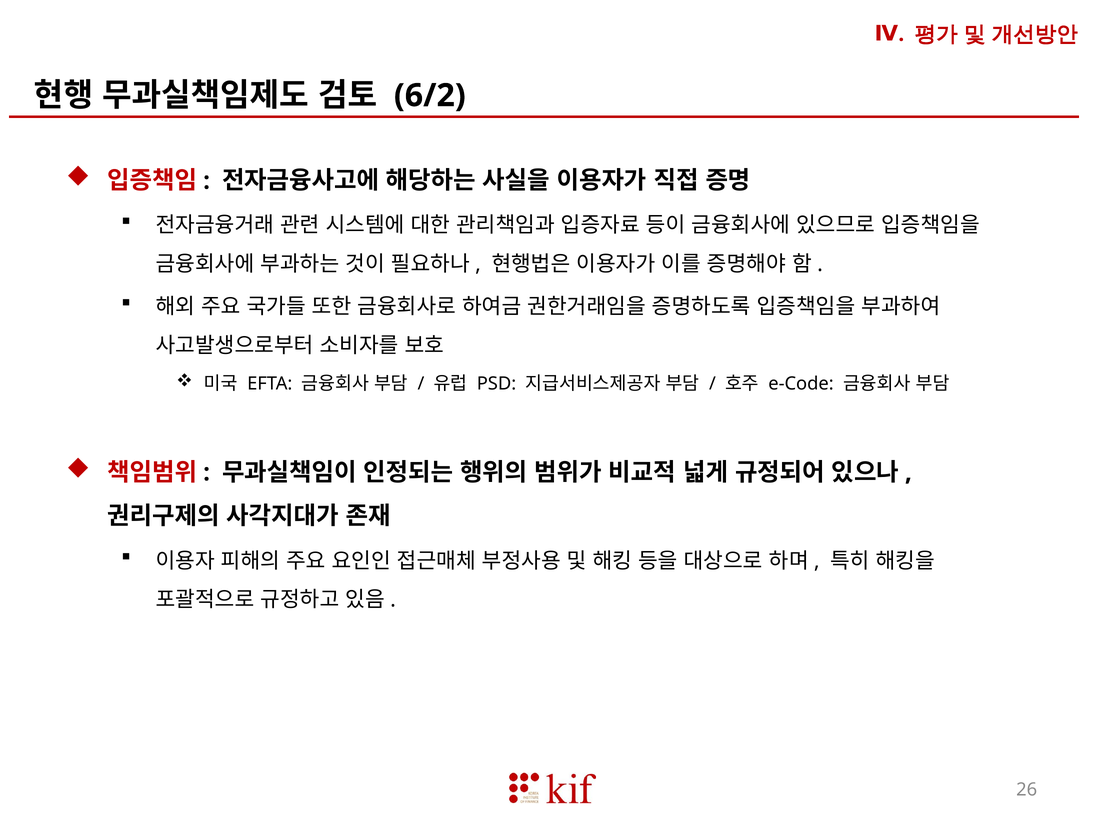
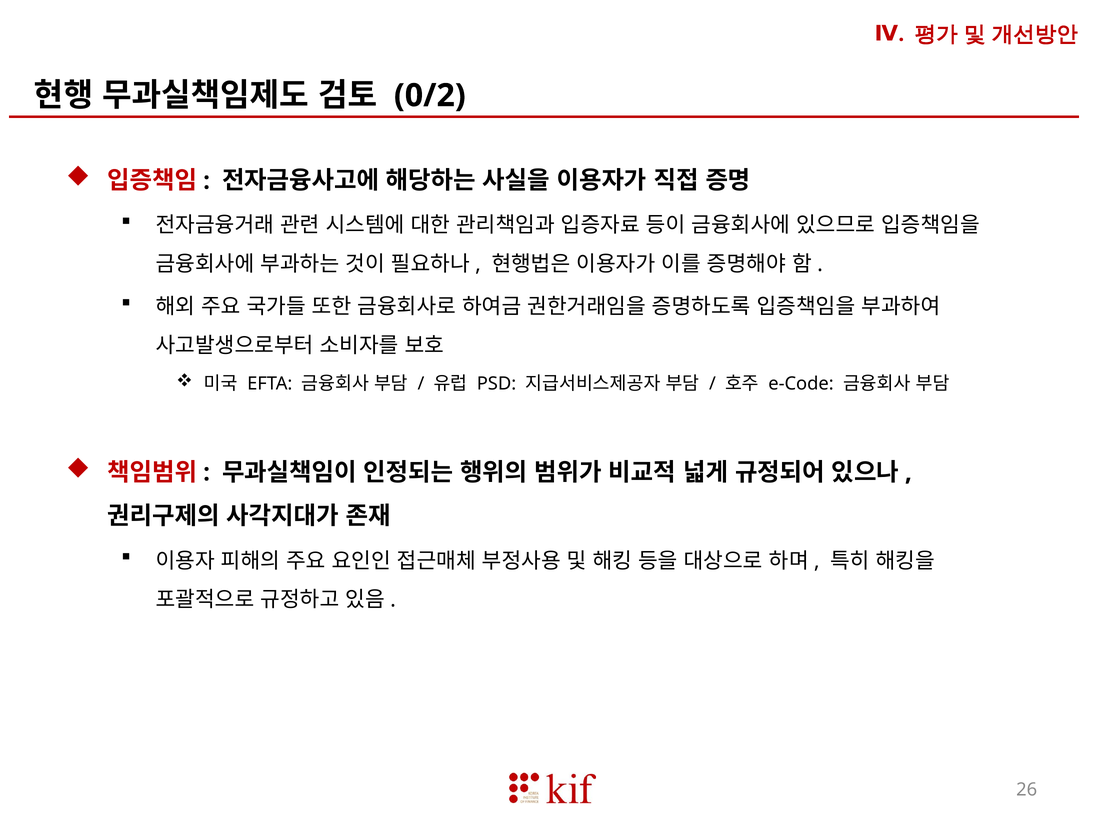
6/2: 6/2 -> 0/2 (430, 96)
